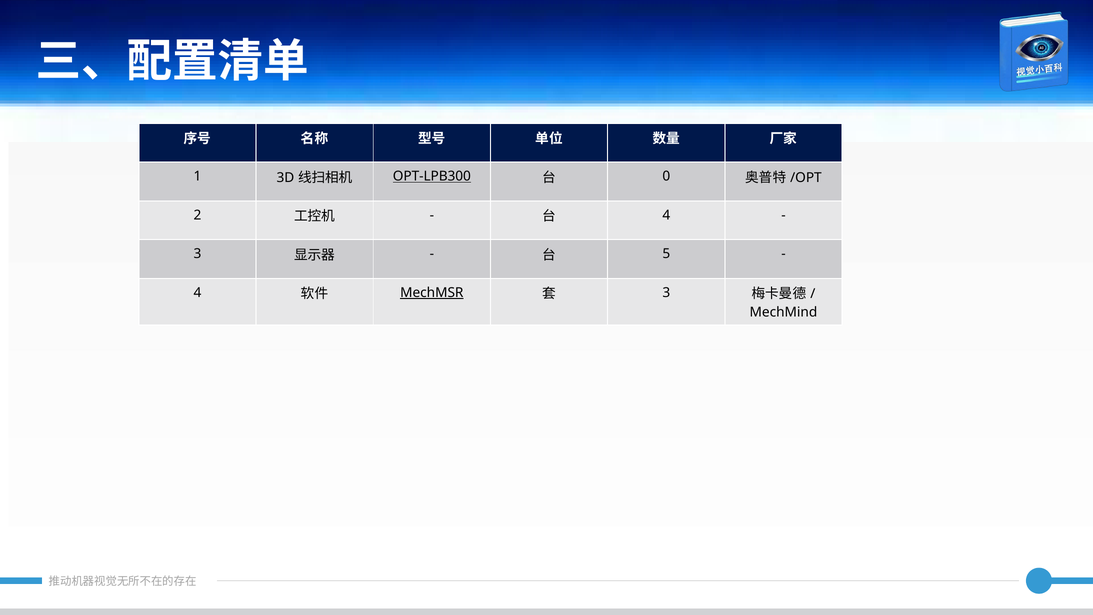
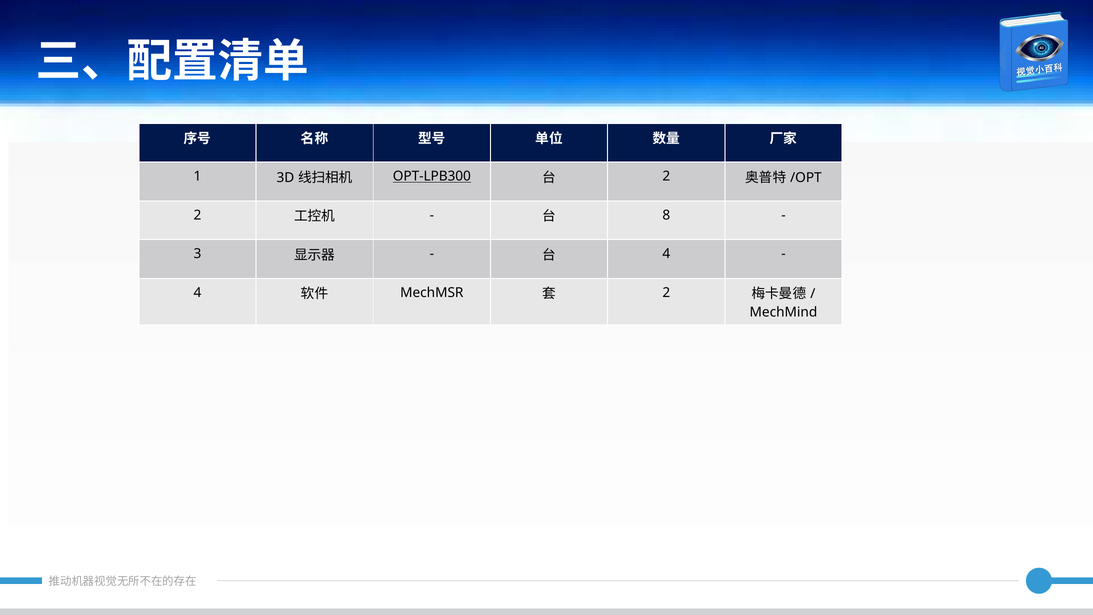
0: 0 -> 2 (666, 176)
4: 4 -> 8 (666, 215)
5: 5 -> 4 (666, 254)
MechMSR underline: present -> none (432, 293)
3: 3 -> 2 (666, 293)
